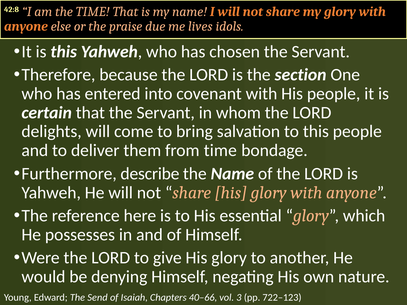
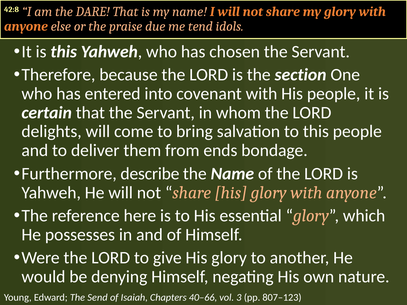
the TIME: TIME -> DARE (93, 12)
lives: lives -> tend (200, 26)
from time: time -> ends (220, 151)
722–123: 722–123 -> 807–123 (282, 298)
